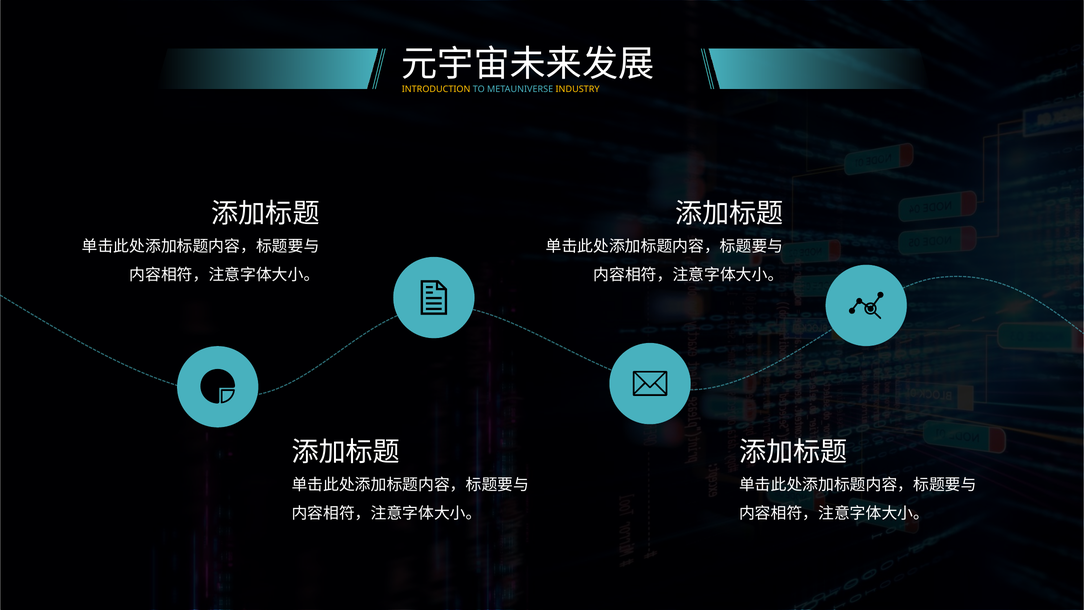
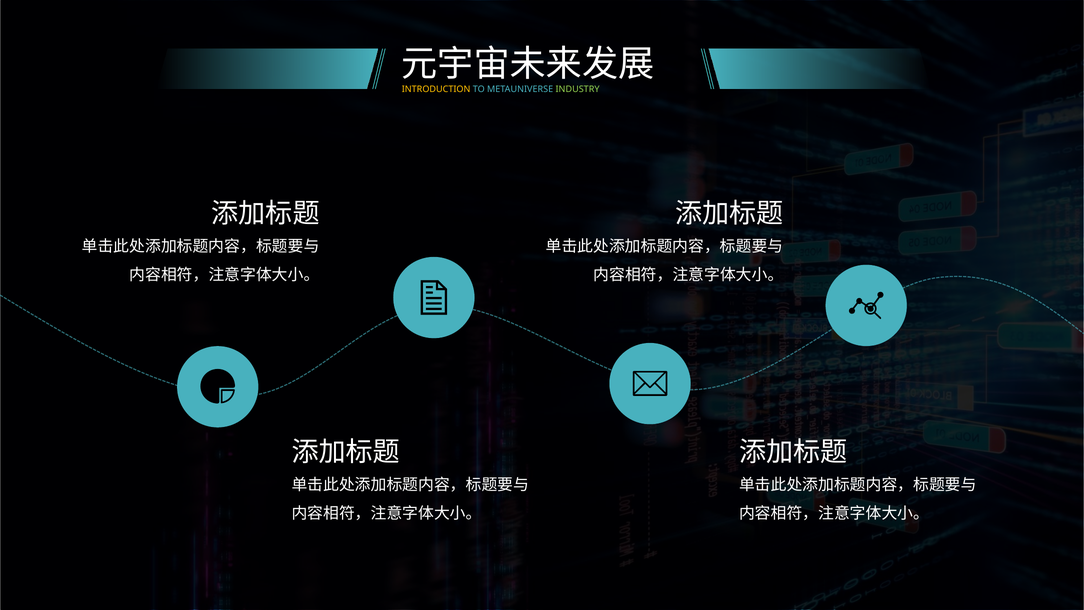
INDUSTRY colour: yellow -> light green (578, 89)
